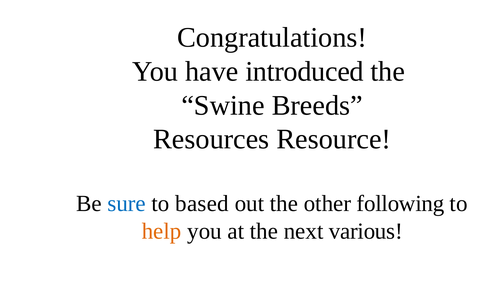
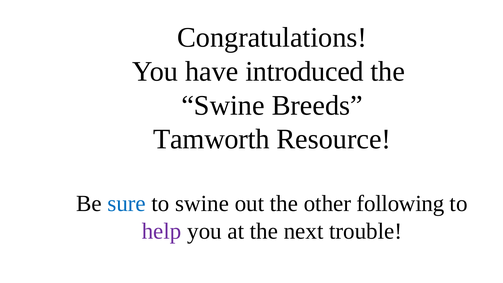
Resources: Resources -> Tamworth (211, 139)
to based: based -> swine (202, 204)
help colour: orange -> purple (162, 231)
various: various -> trouble (366, 231)
